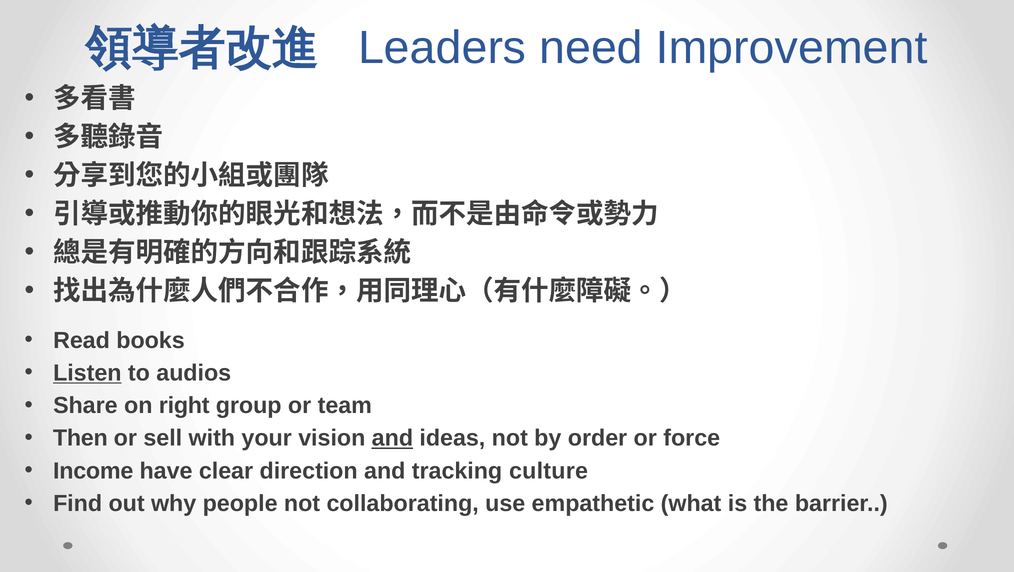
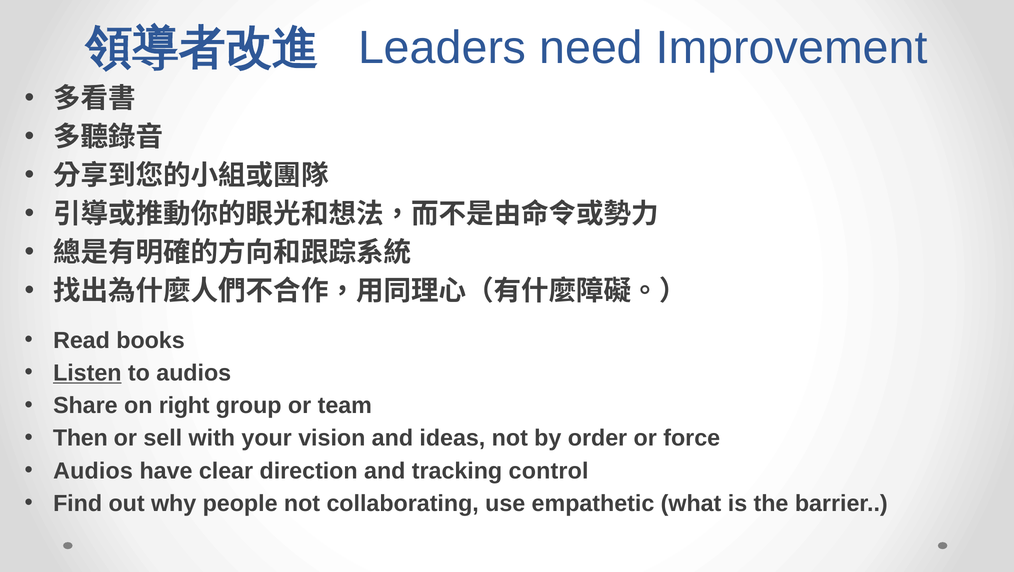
and underline: present -> none (392, 438)
Income: Income -> Audios (93, 471)
culture: culture -> control (549, 471)
